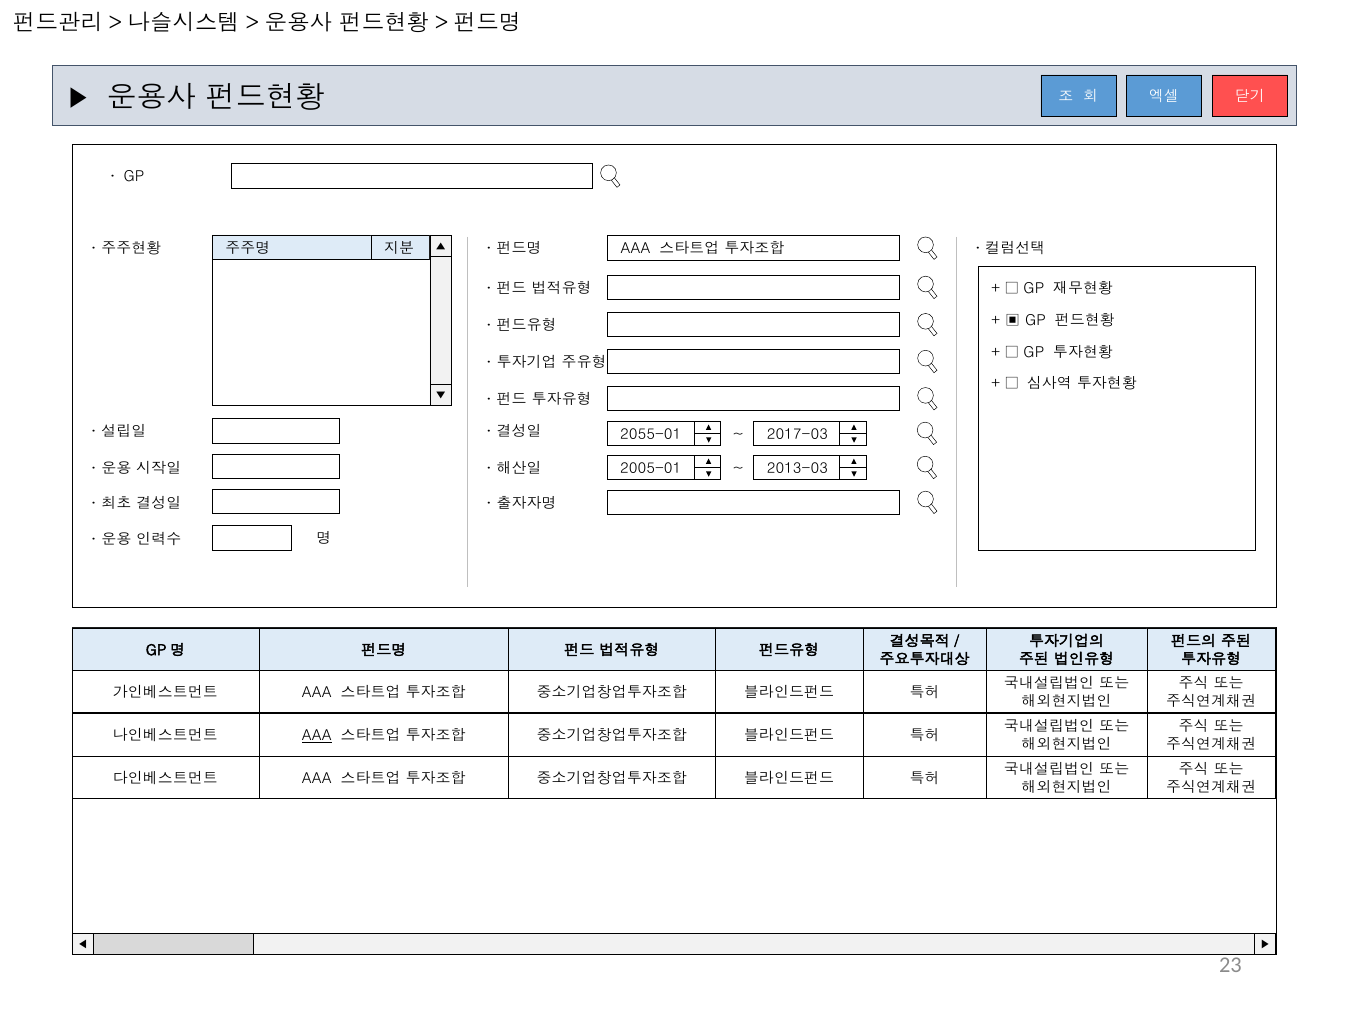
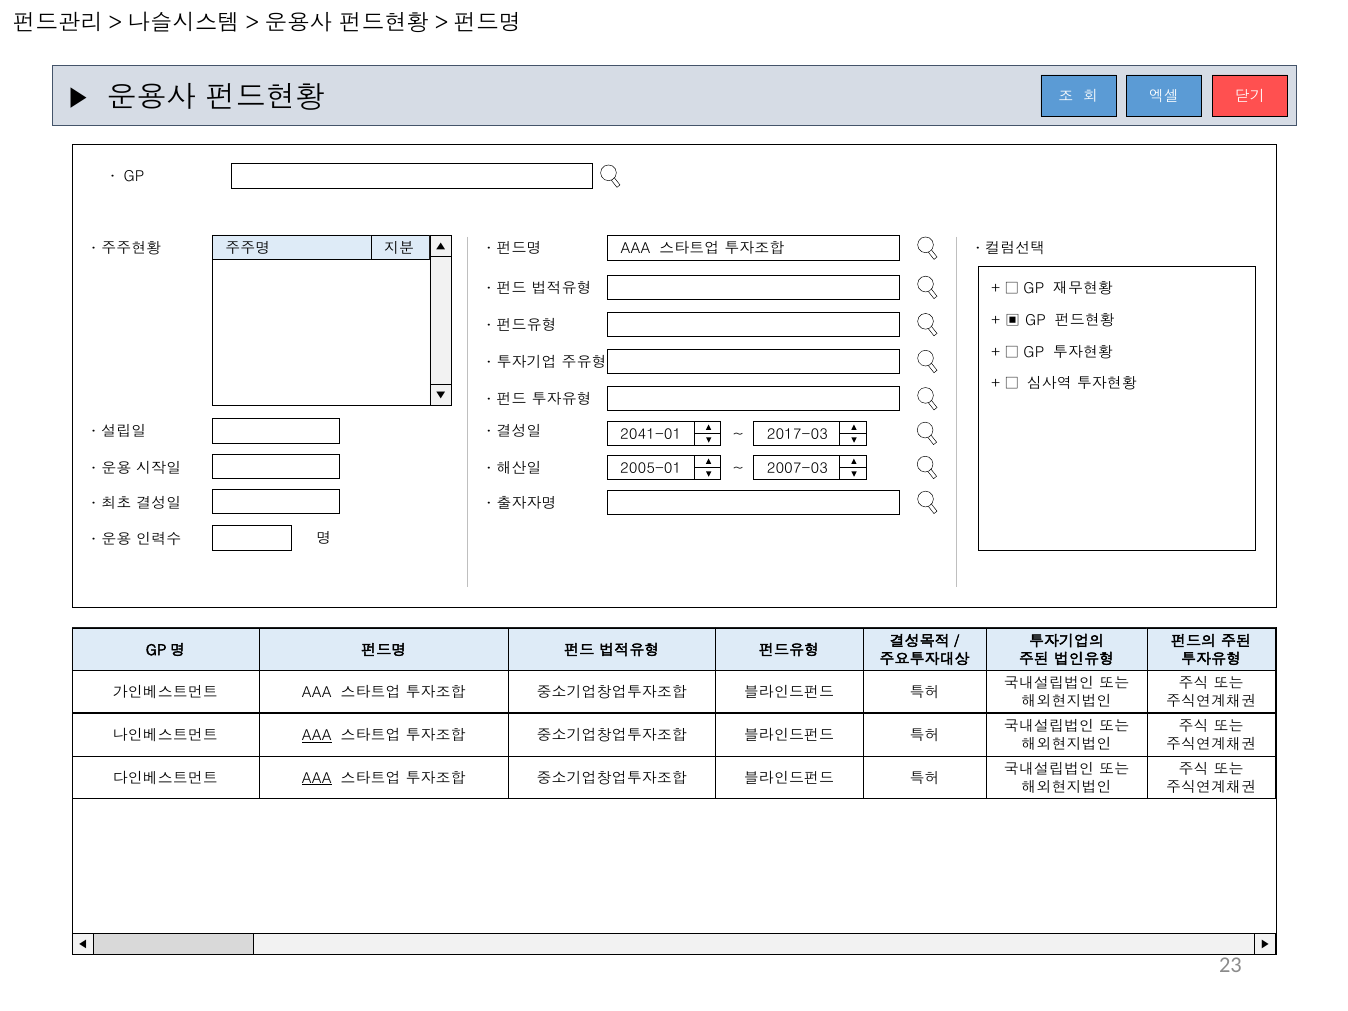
2055-01: 2055-01 -> 2041-01 (651, 434)
2013-03: 2013-03 -> 2007-03 (797, 468)
AAA underline: none -> present (317, 778)
